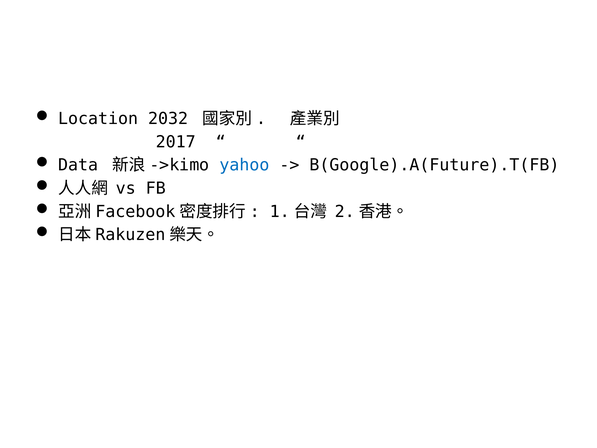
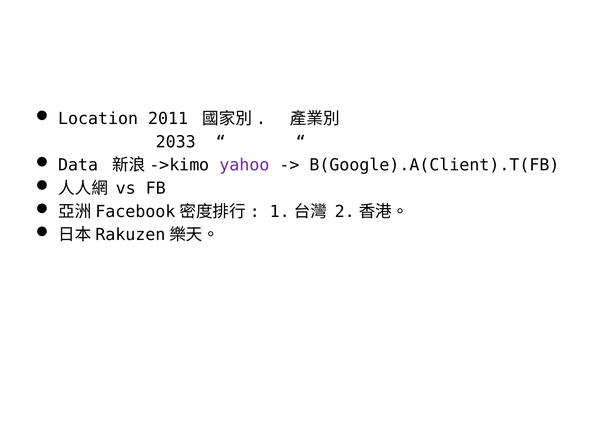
2032: 2032 -> 2011 (168, 119)
2017: 2017 -> 2033 (176, 142)
yahoo colour: blue -> purple (244, 165)
B(Google).A(Future).T(FB: B(Google).A(Future).T(FB -> B(Google).A(Client).T(FB (434, 165)
